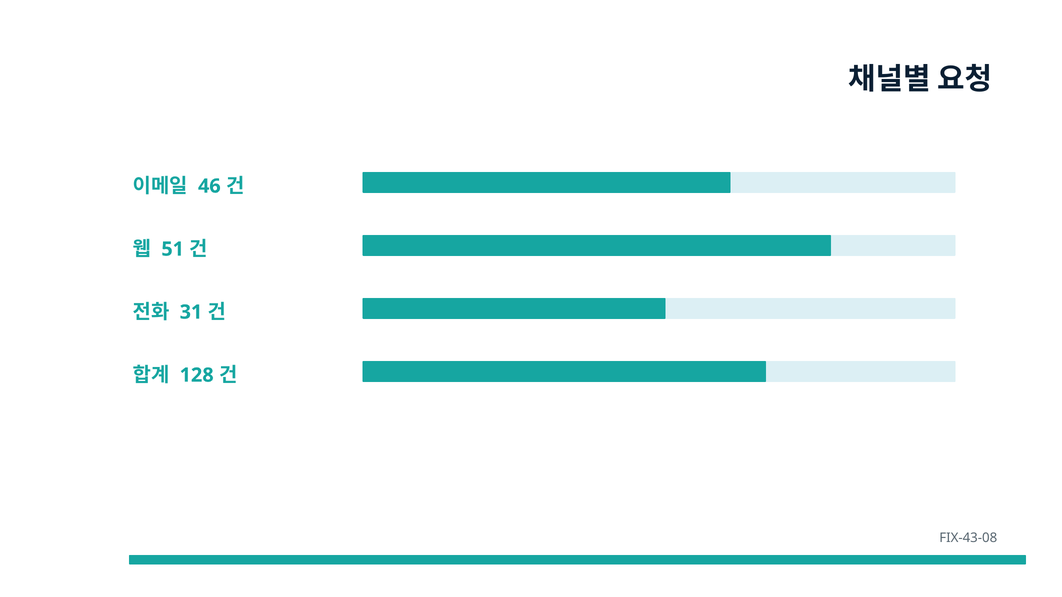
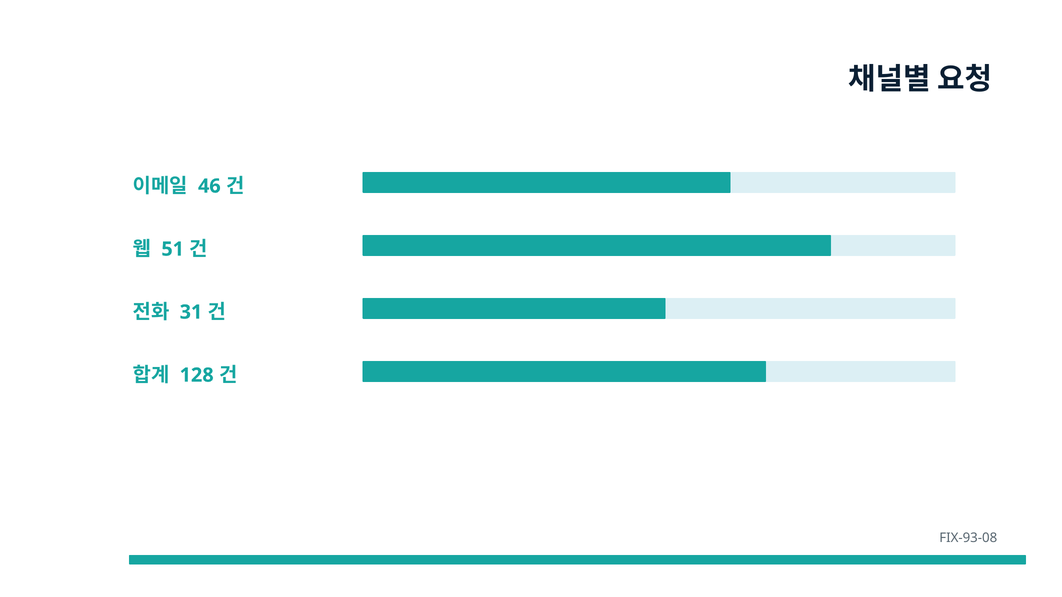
FIX-43-08: FIX-43-08 -> FIX-93-08 (968, 538)
